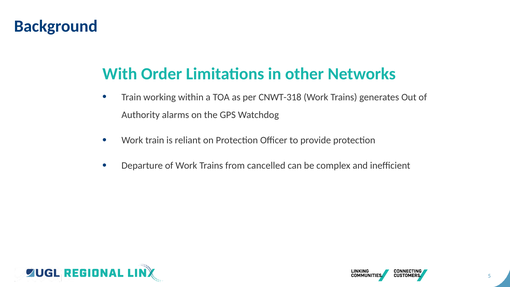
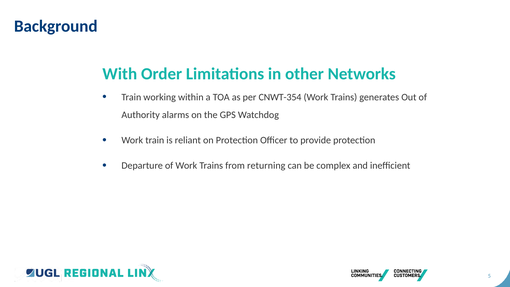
CNWT-318: CNWT-318 -> CNWT-354 (280, 97)
cancelled: cancelled -> returning (266, 166)
